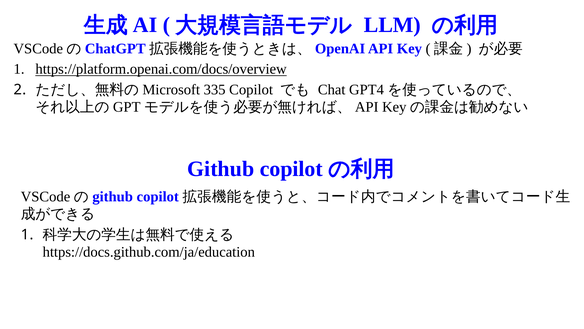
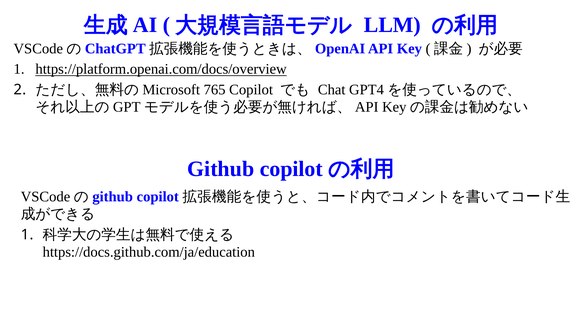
335: 335 -> 765 (215, 89)
